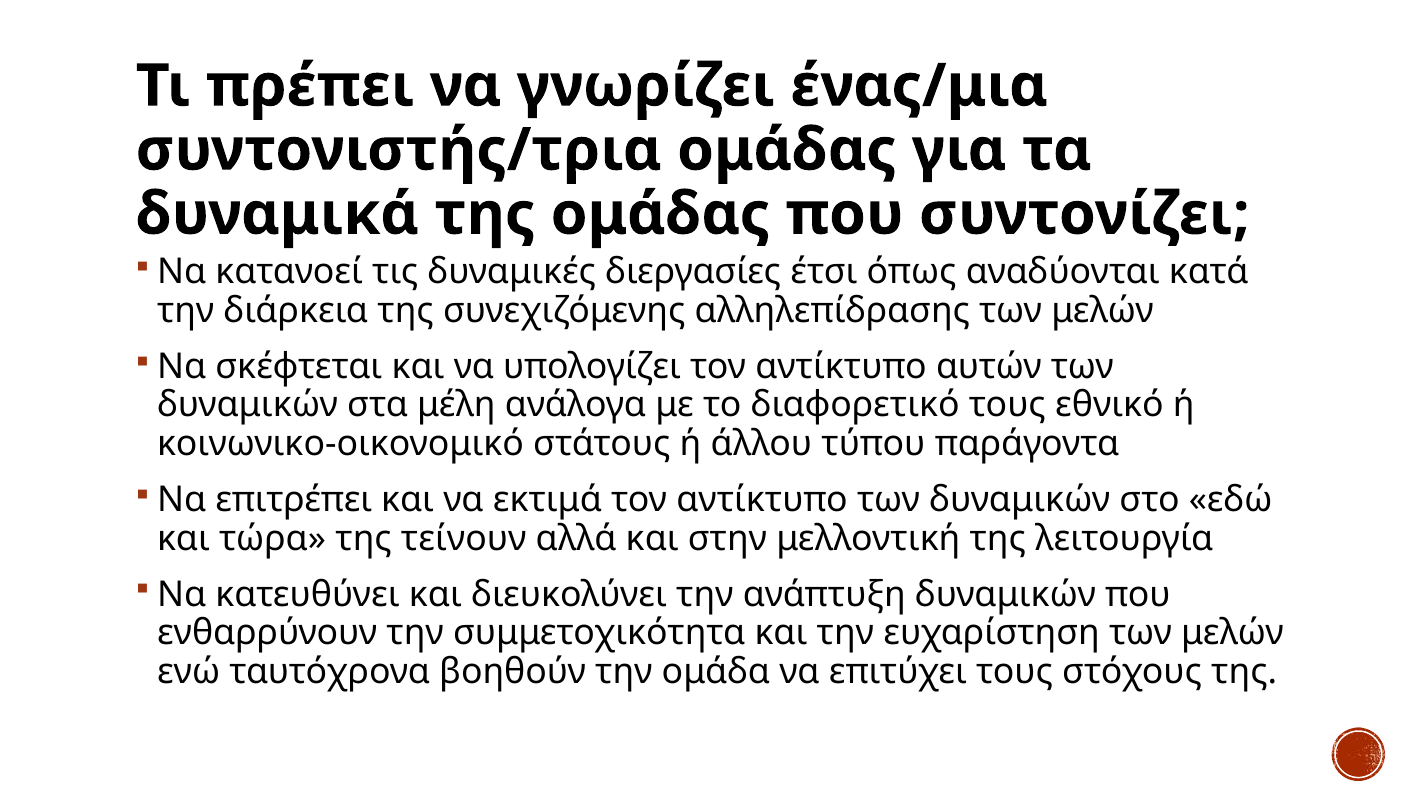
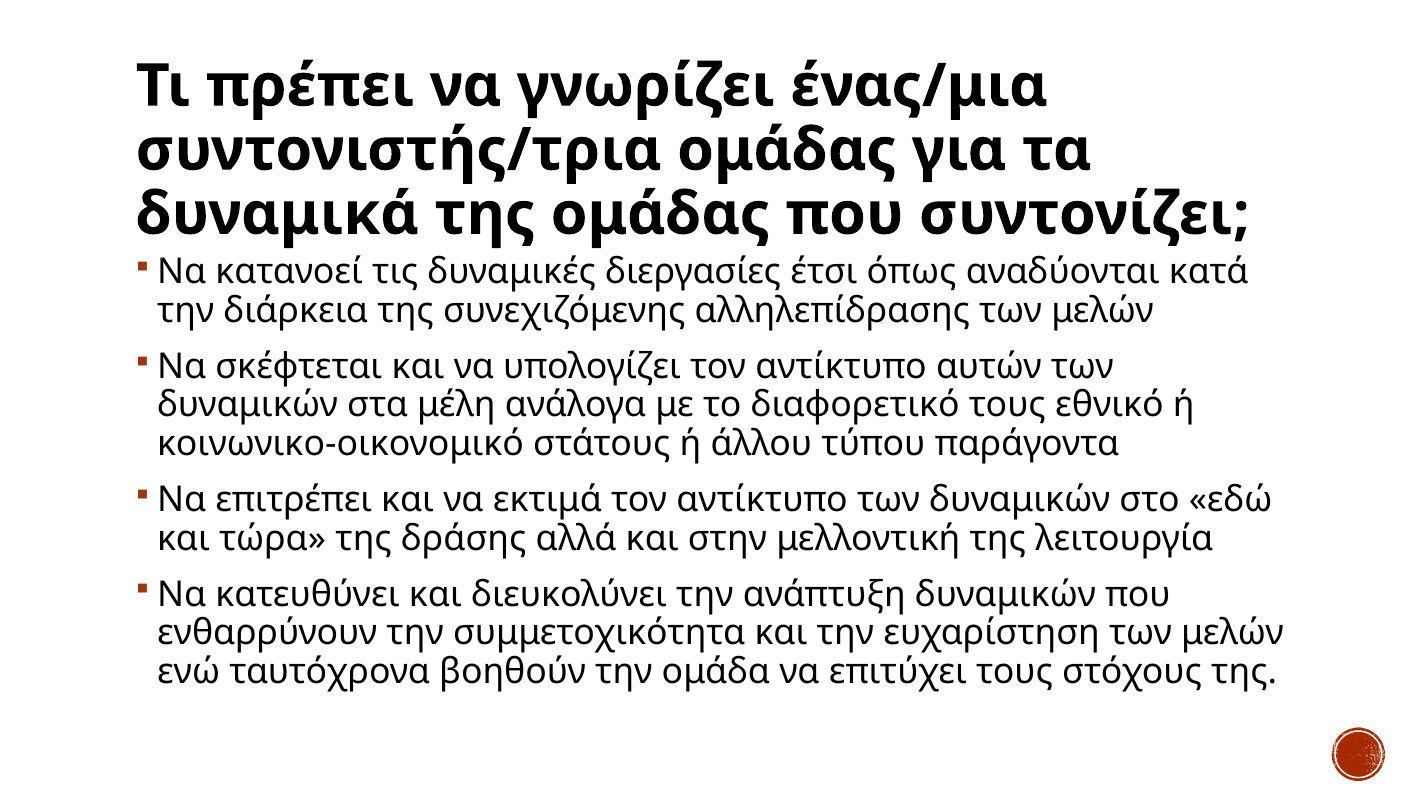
τείνουν: τείνουν -> δράσης (464, 538)
